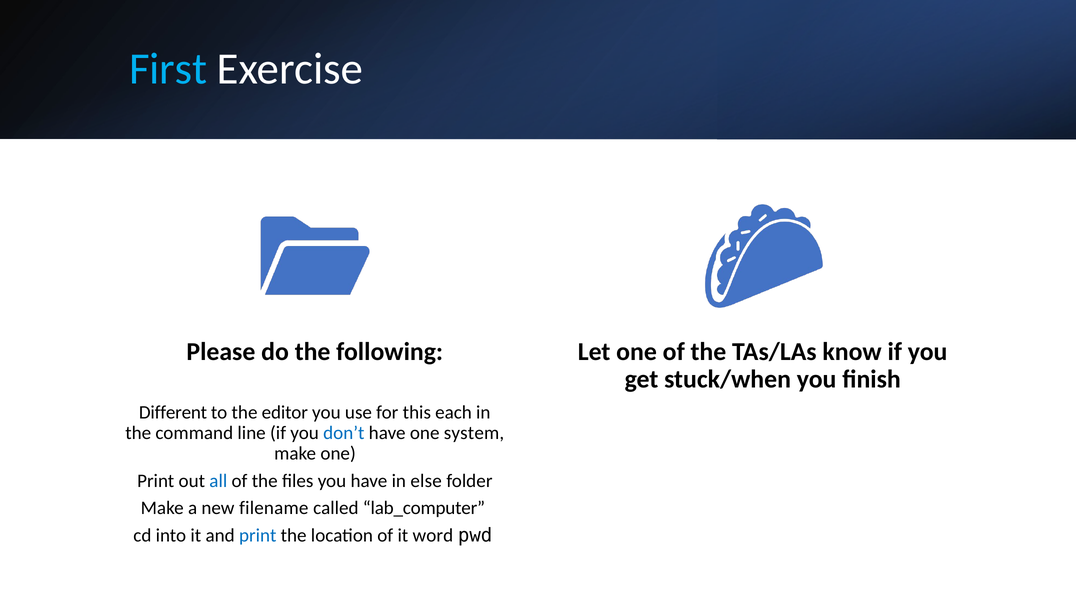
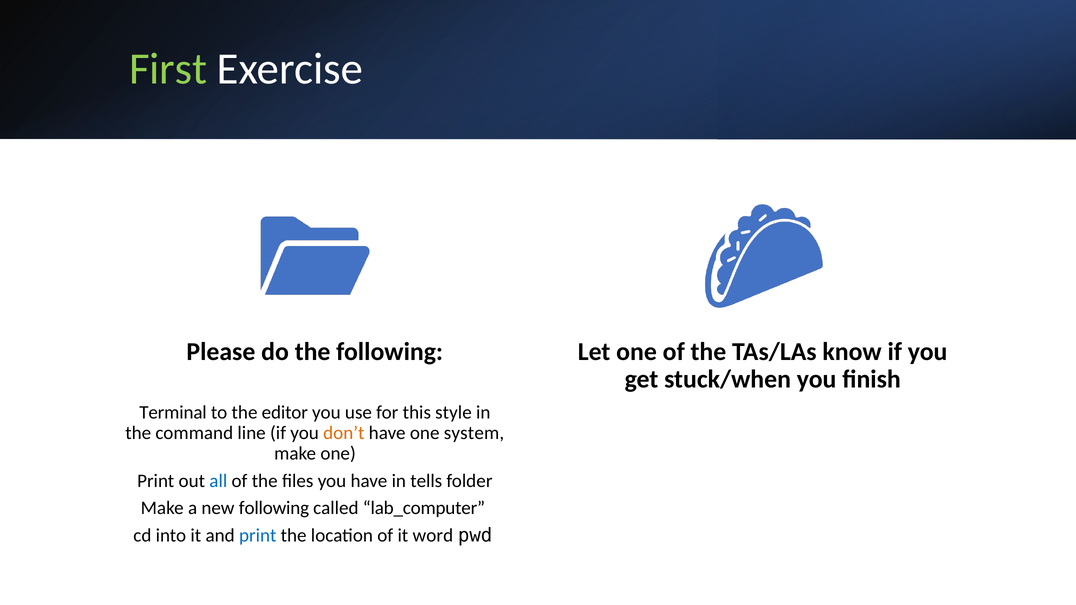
First colour: light blue -> light green (168, 69)
Different: Different -> Terminal (173, 413)
each: each -> style (453, 413)
don’t colour: blue -> orange (344, 433)
else: else -> tells (426, 481)
new filename: filename -> following (274, 508)
